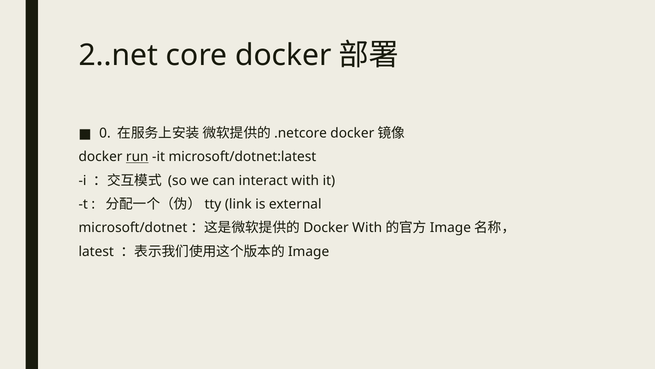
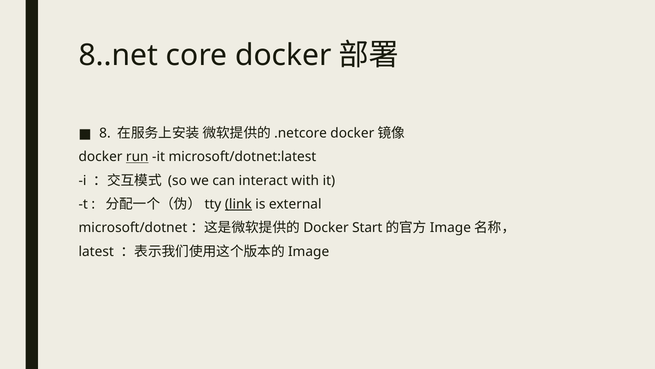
2..net: 2..net -> 8..net (118, 55)
0: 0 -> 8 (105, 133)
link underline: none -> present (238, 204)
Docker With: With -> Start (367, 228)
